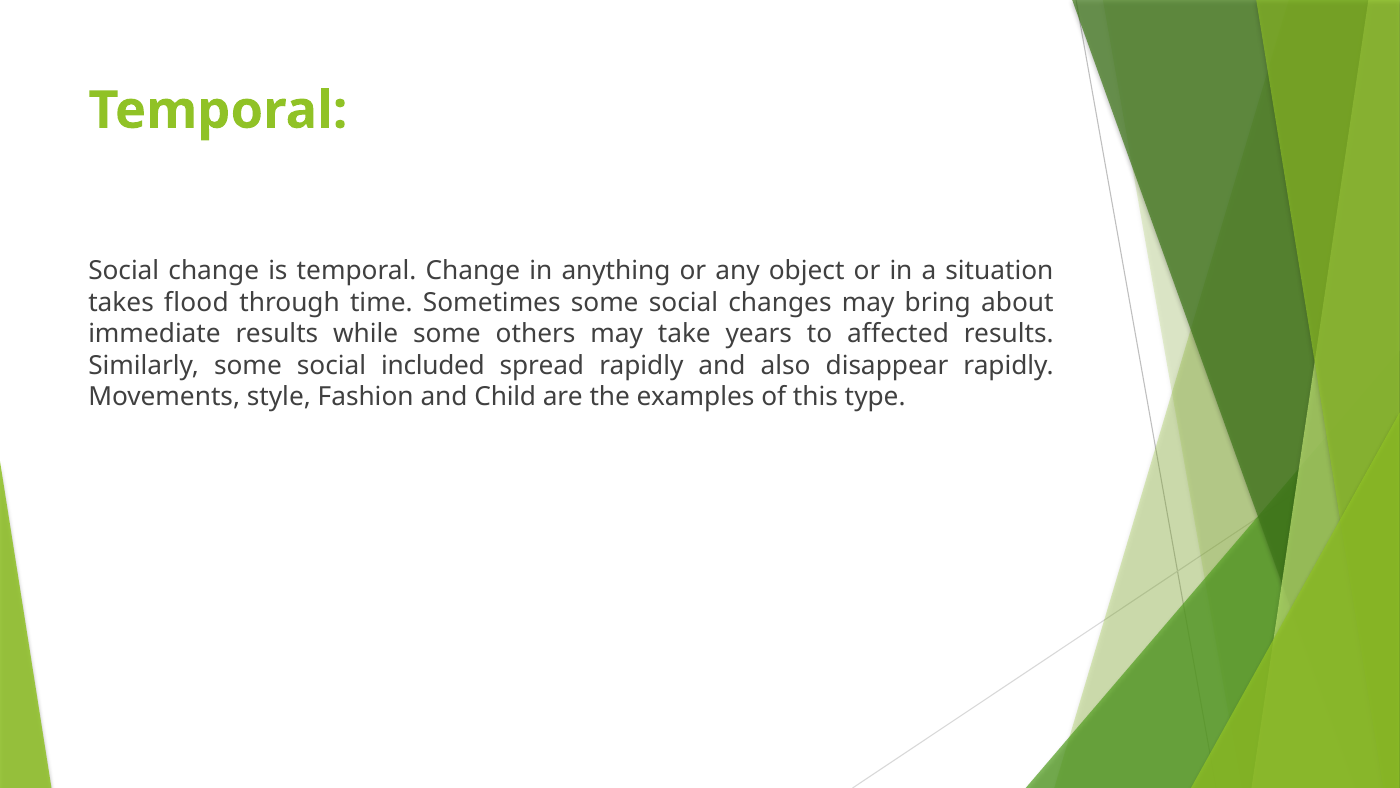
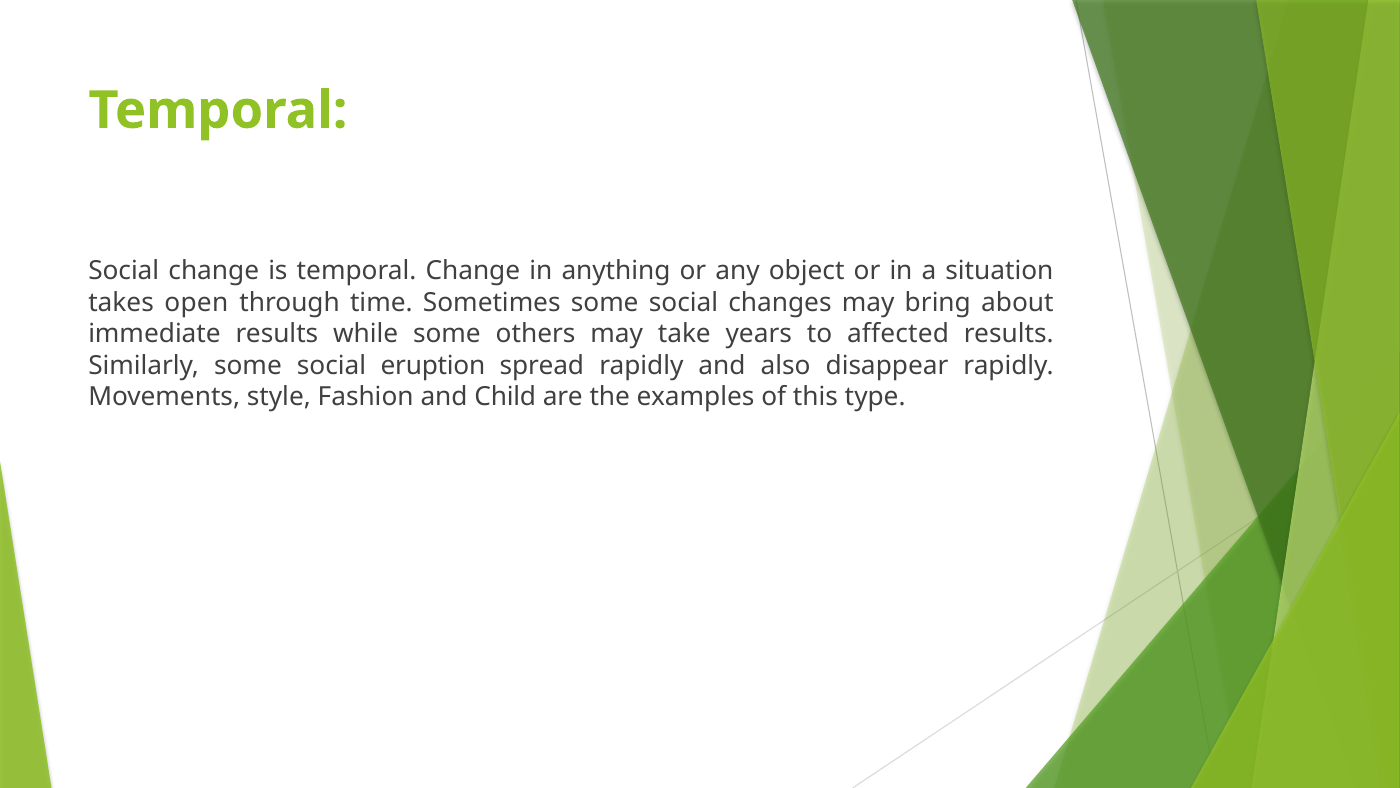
flood: flood -> open (196, 302)
included: included -> eruption (433, 365)
